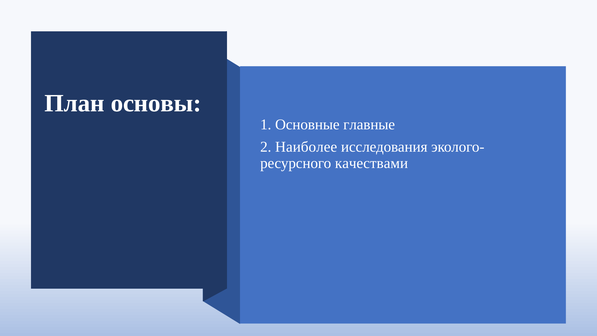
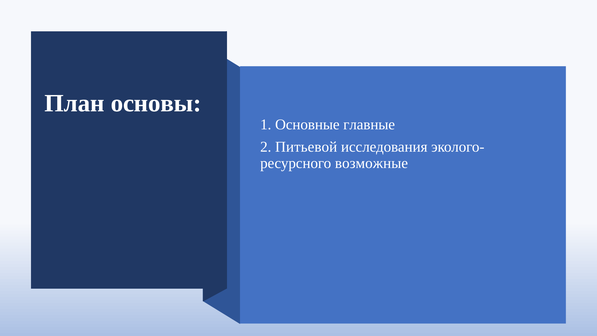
Наиболее: Наиболее -> Питьевой (306, 147)
качествами: качествами -> возможные (371, 163)
